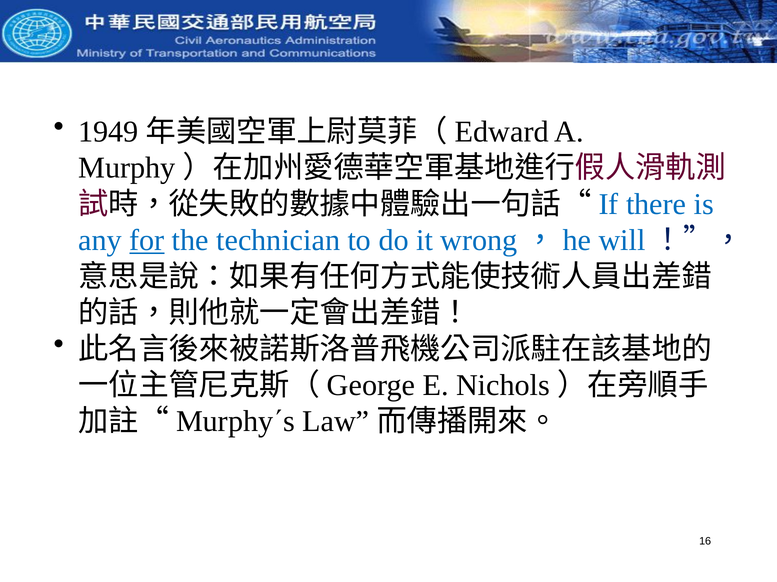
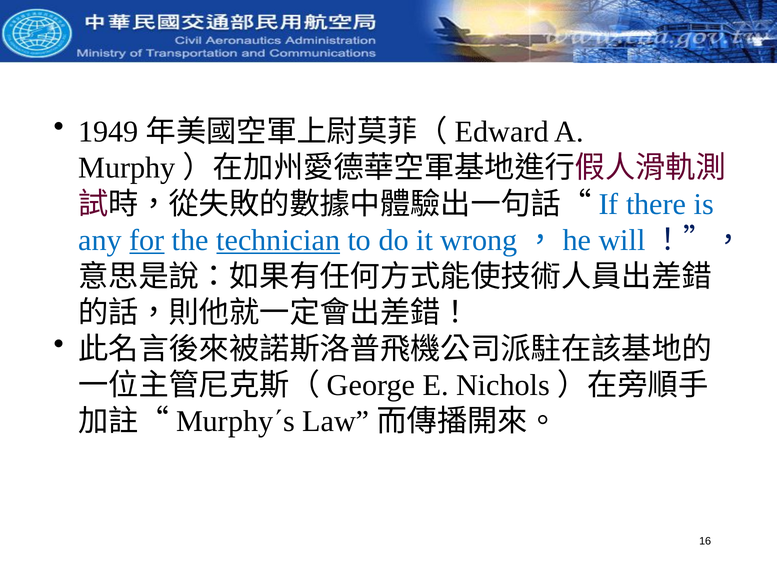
technician underline: none -> present (278, 241)
